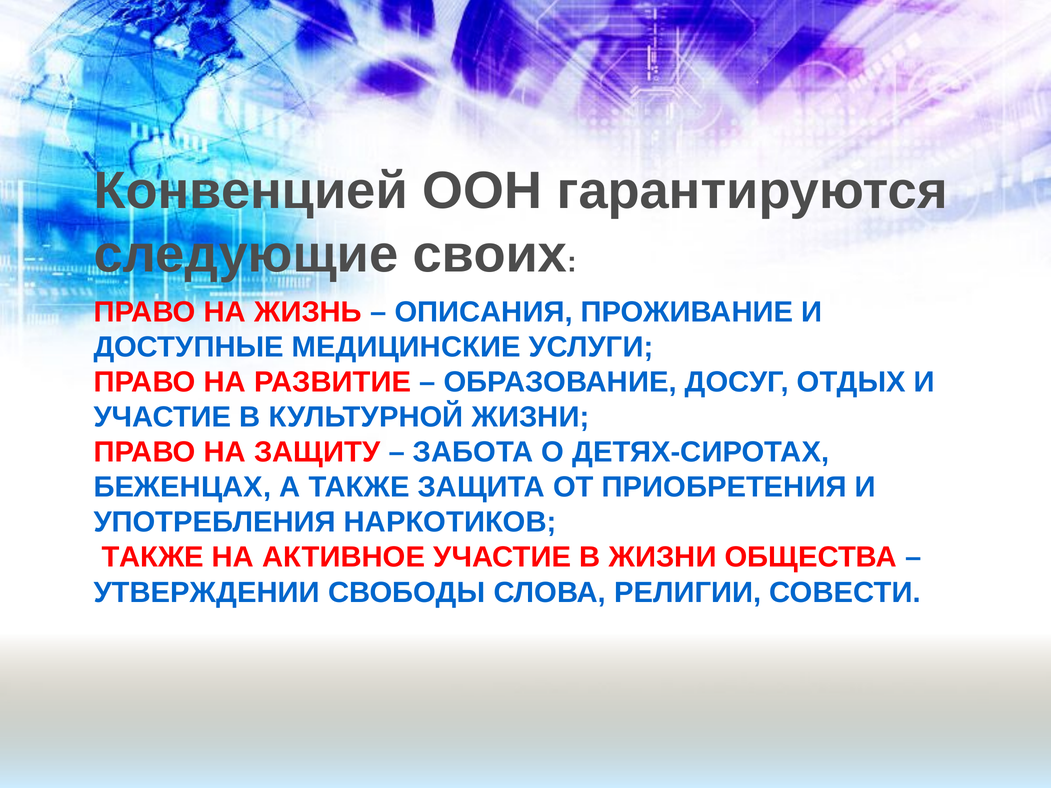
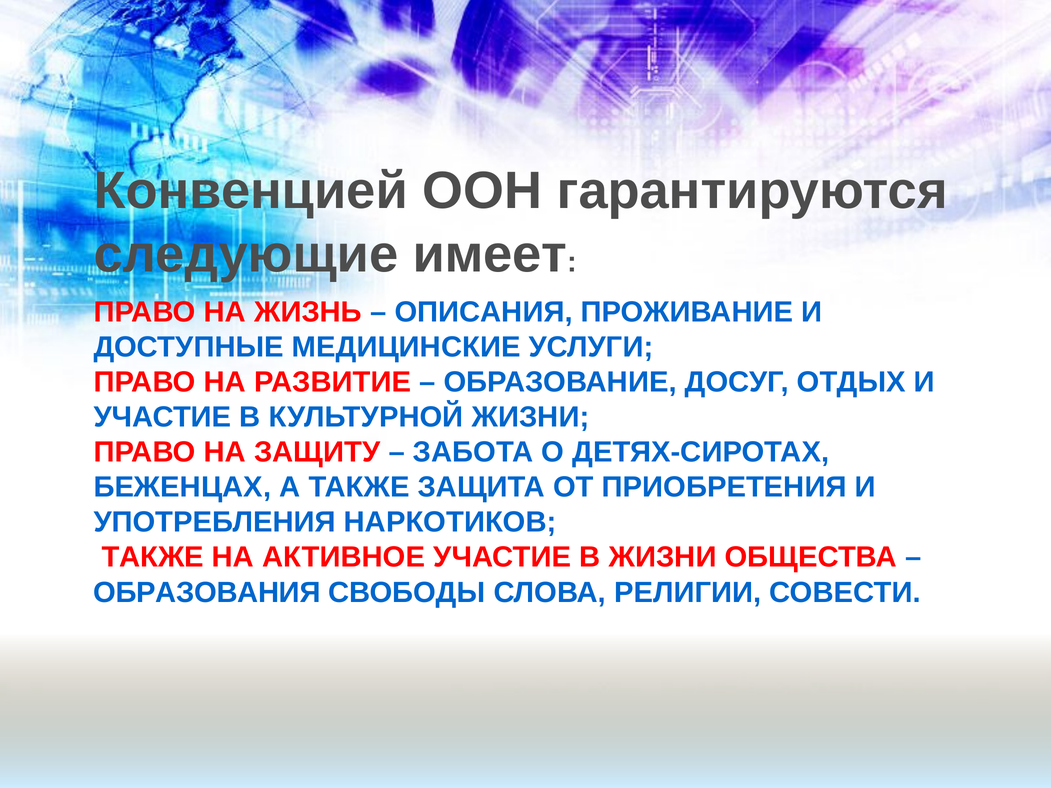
своих: своих -> имеет (490, 254)
УТВЕРЖДЕНИИ: УТВЕРЖДЕНИИ -> ОБРАЗОВАНИЯ (207, 593)
